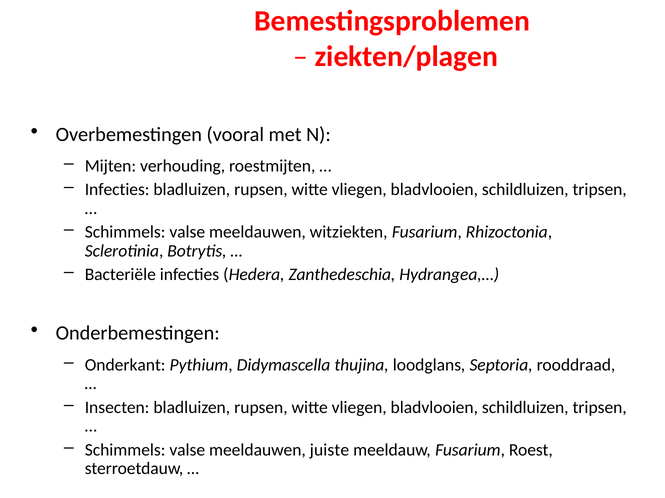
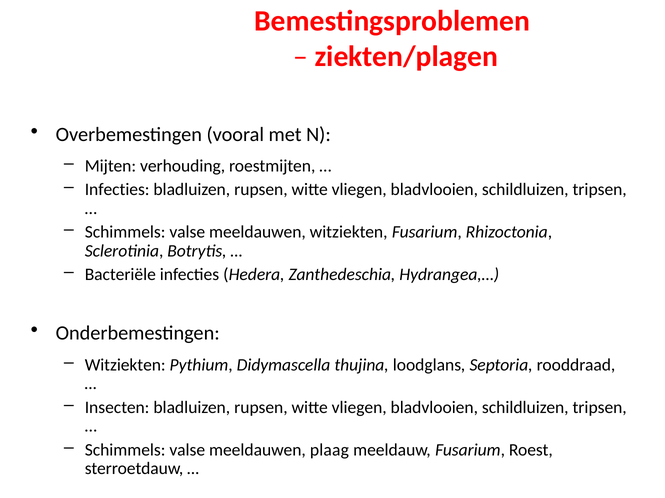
Onderkant: Onderkant -> Witziekten (125, 365)
juiste: juiste -> plaag (329, 450)
